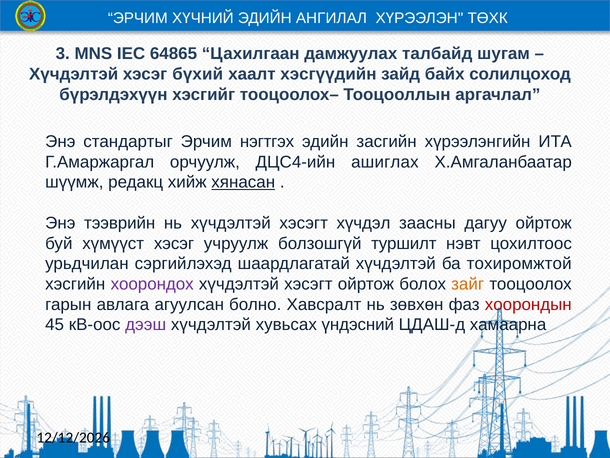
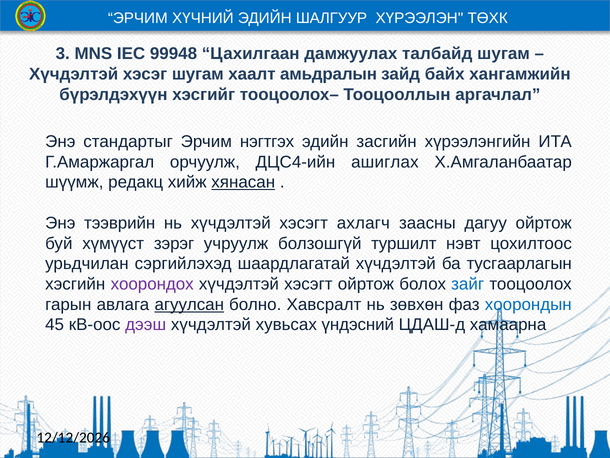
АНГИЛАЛ: АНГИЛАЛ -> ШАЛГУУР (332, 18)
64865: 64865 -> 99948 (174, 54)
хэсэг бүхий: бүхий -> шугам (198, 74)
хэсгүүдийн: хэсгүүдийн -> амьдралын (329, 74)
солилцоход: солилцоход -> хангамжийн (520, 74)
хүчдэл: хүчдэл -> ахлагч (363, 223)
хүмүүст хэсэг: хэсэг -> зэрэг (174, 243)
тохиромжтой: тохиромжтой -> тусгаарлагын (519, 264)
зайг colour: orange -> blue (468, 284)
агуулсан underline: none -> present (189, 304)
хоорондын colour: red -> blue (528, 304)
